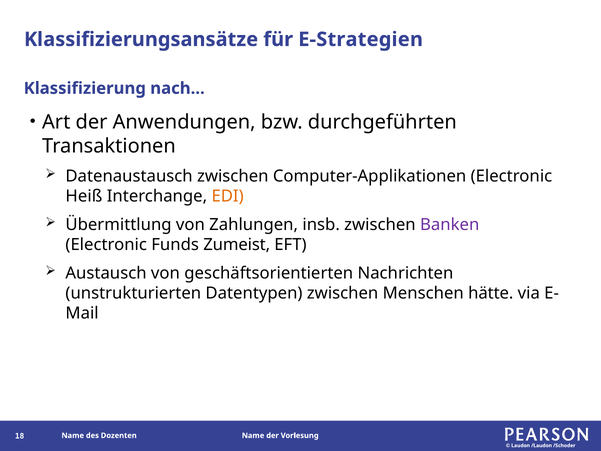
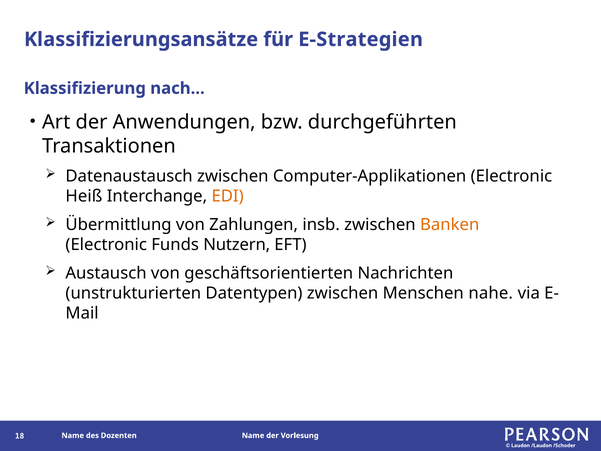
Banken colour: purple -> orange (450, 225)
Zumeist: Zumeist -> Nutzern (237, 245)
hätte: hätte -> nahe (491, 293)
